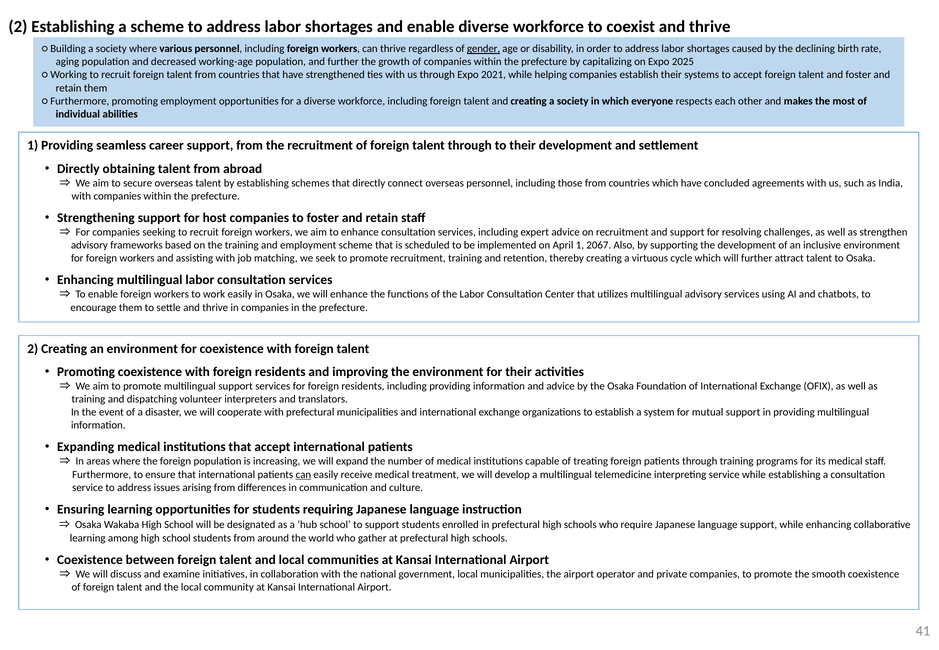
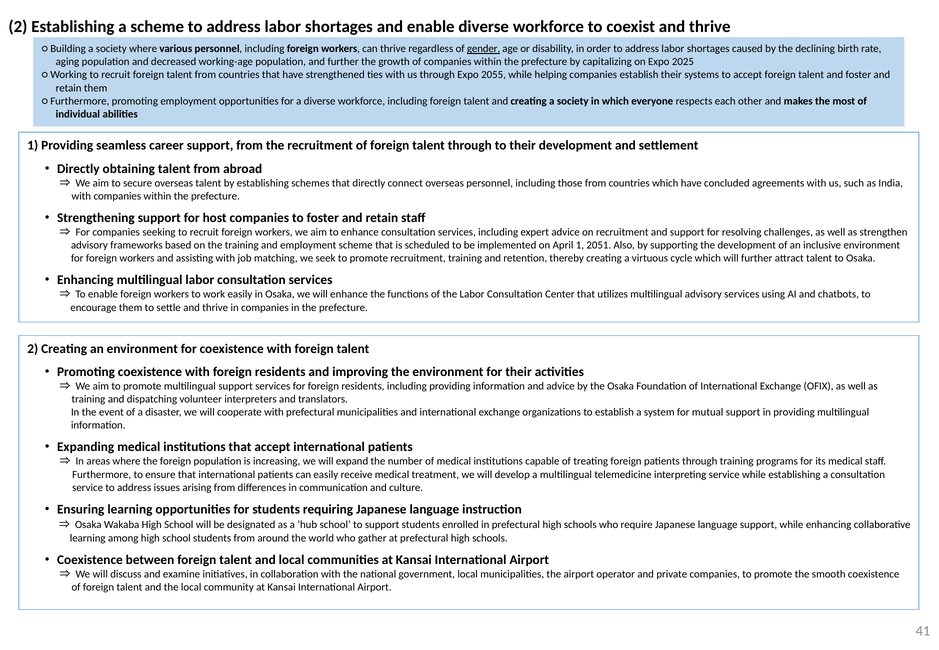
2021: 2021 -> 2055 (494, 75)
2067: 2067 -> 2051 (599, 245)
can underline: present -> none (303, 475)
